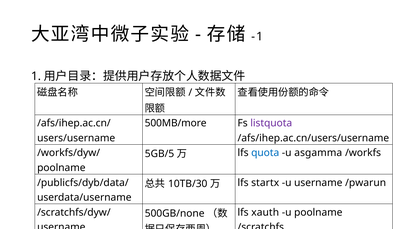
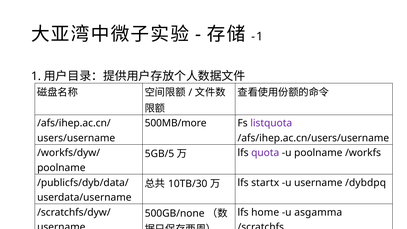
quota colour: blue -> purple (265, 153)
u asgamma: asgamma -> poolname (318, 153)
/pwarun: /pwarun -> /dybdpq (366, 183)
xauth: xauth -> home (265, 212)
u poolname: poolname -> asgamma (318, 212)
